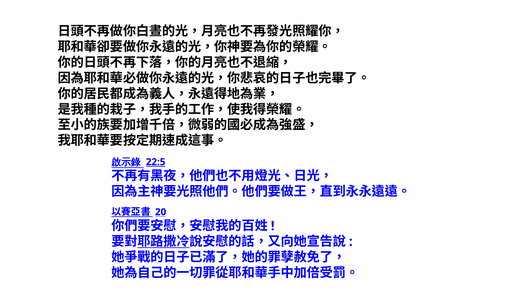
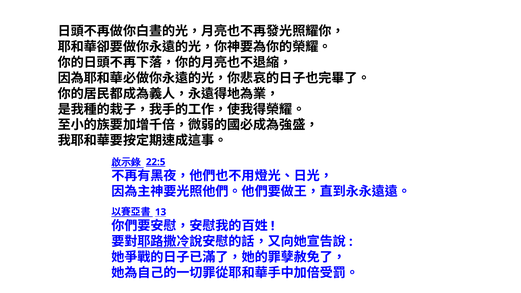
20: 20 -> 13 (161, 212)
